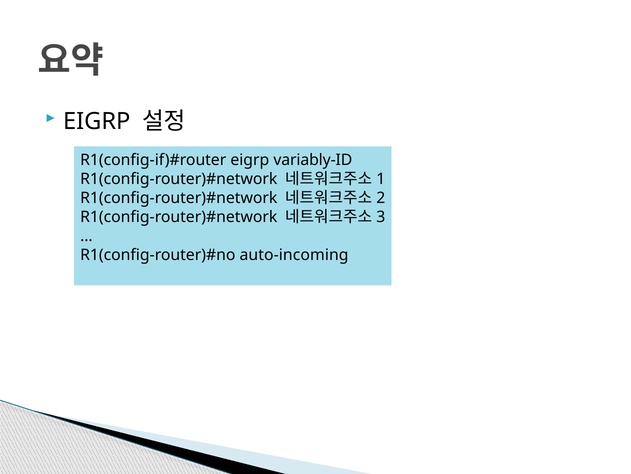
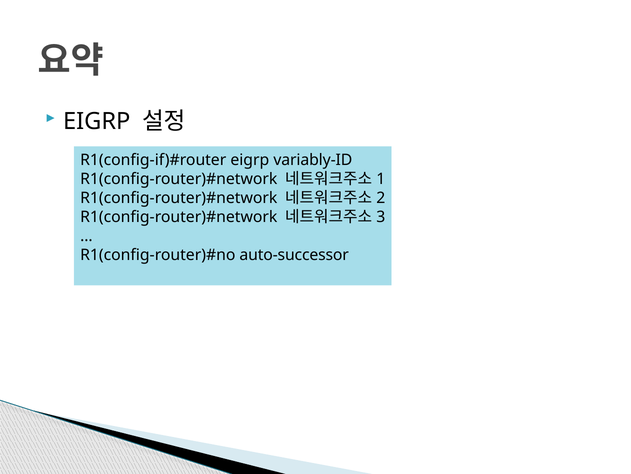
auto-incoming: auto-incoming -> auto-successor (294, 254)
